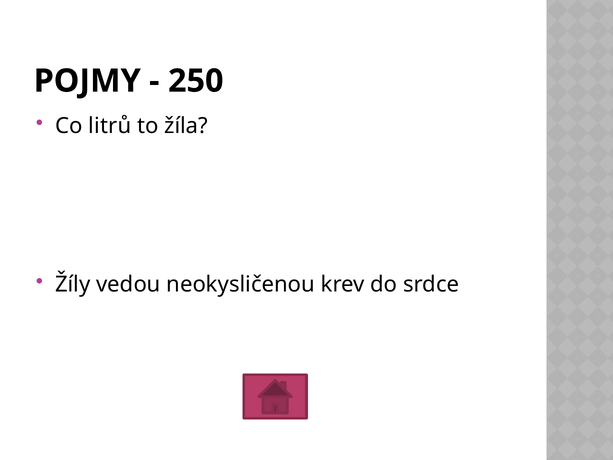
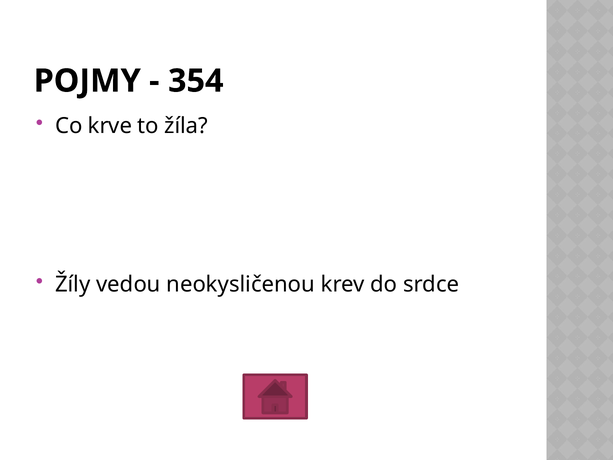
250: 250 -> 354 (196, 81)
litrů: litrů -> krve (110, 126)
